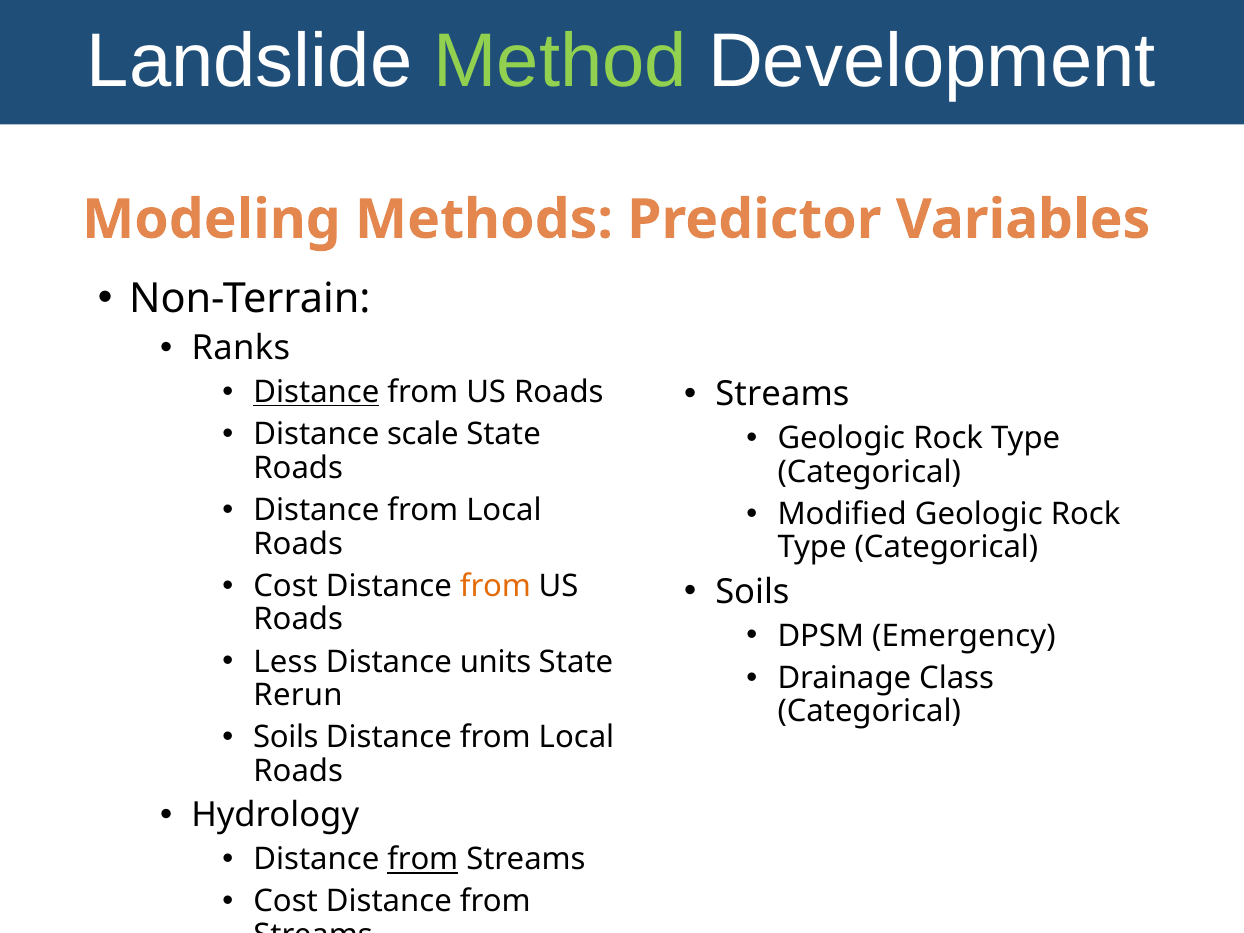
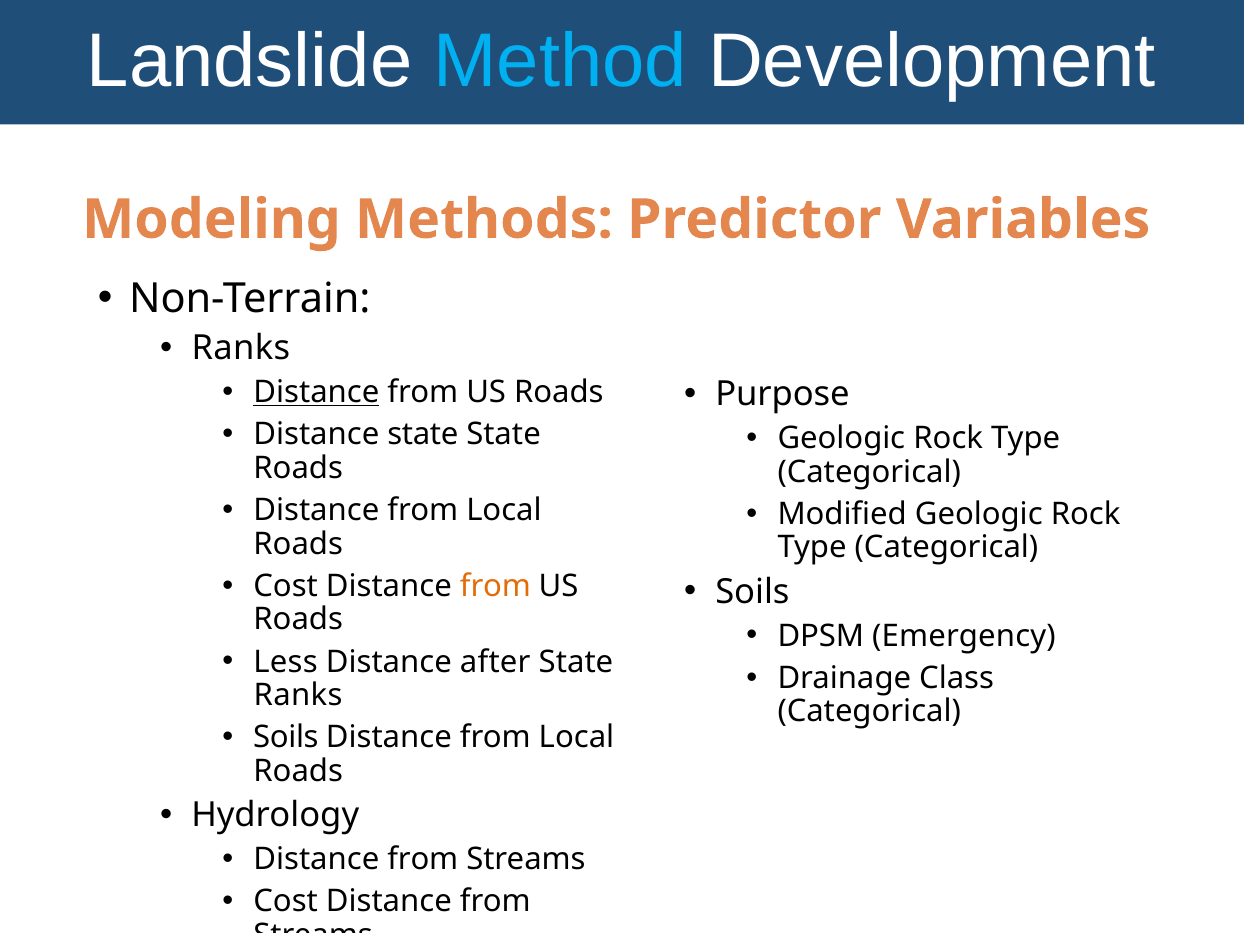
Method colour: light green -> light blue (560, 62)
Streams: Streams -> Purpose (783, 394)
Distance scale: scale -> state (423, 434)
units: units -> after (495, 662)
Rerun: Rerun -> Ranks (298, 695)
from underline: present -> none (423, 859)
